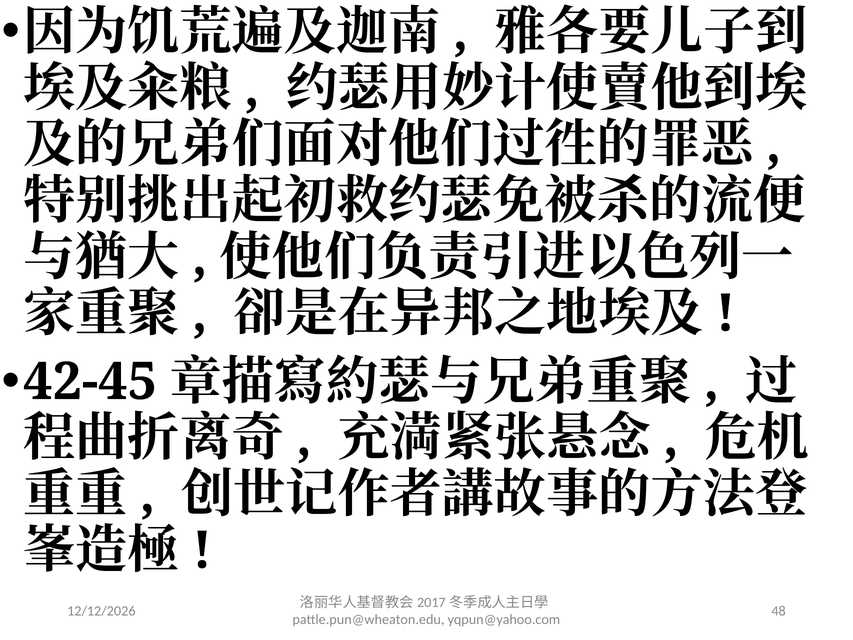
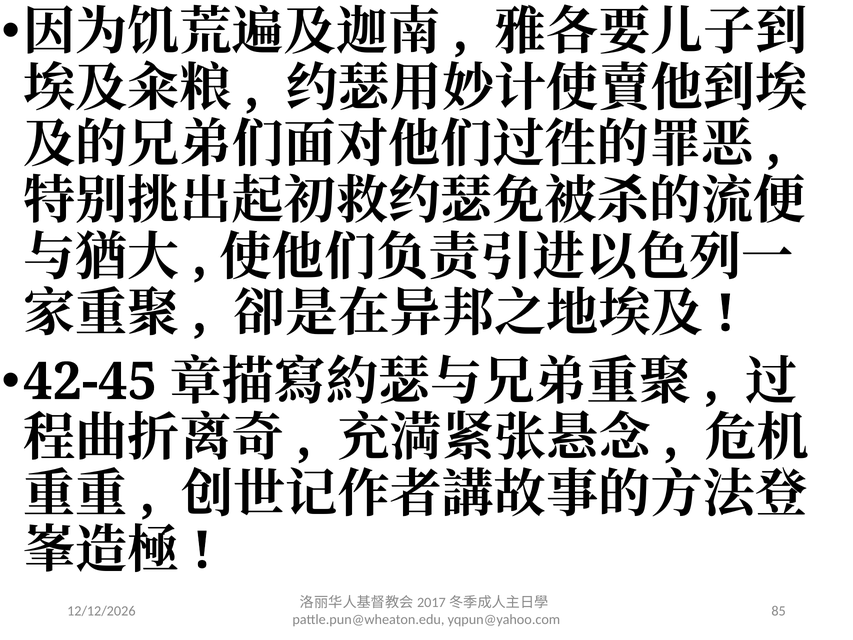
48: 48 -> 85 (779, 611)
